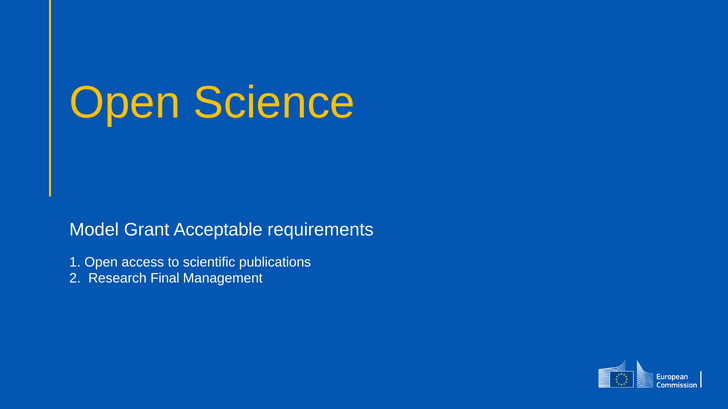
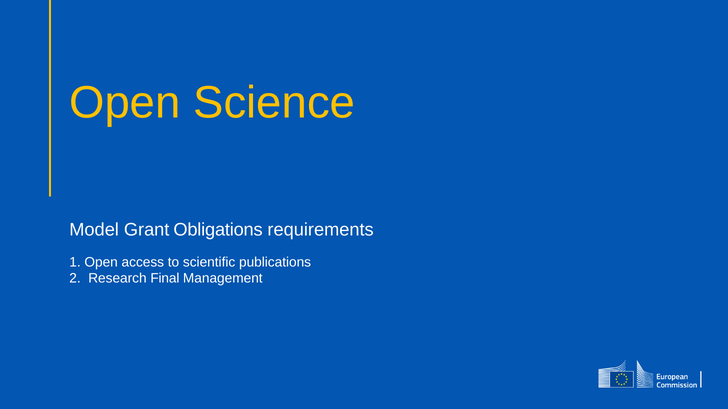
Acceptable: Acceptable -> Obligations (218, 230)
